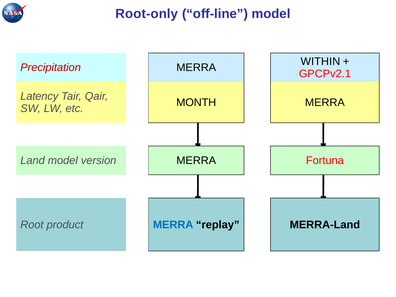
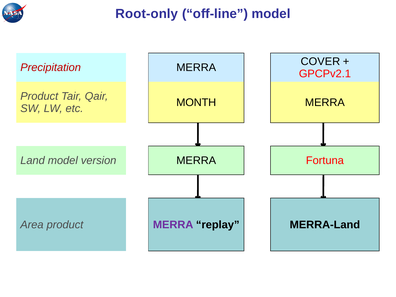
WITHIN: WITHIN -> COVER (320, 61)
Latency: Latency -> Product (39, 96)
Root: Root -> Area (32, 225)
MERRA colour: blue -> purple (173, 225)
